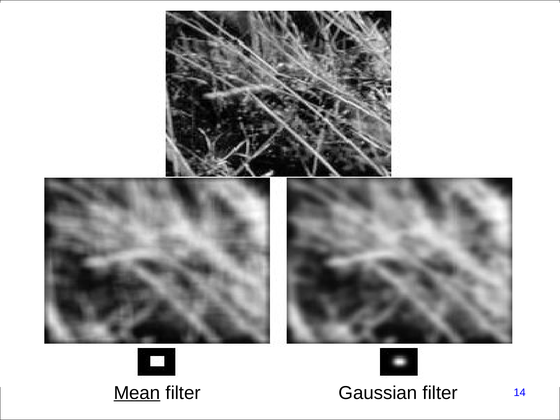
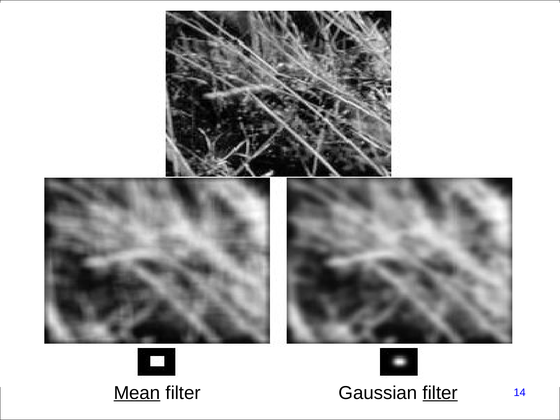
filter underline: none -> present (440, 393)
